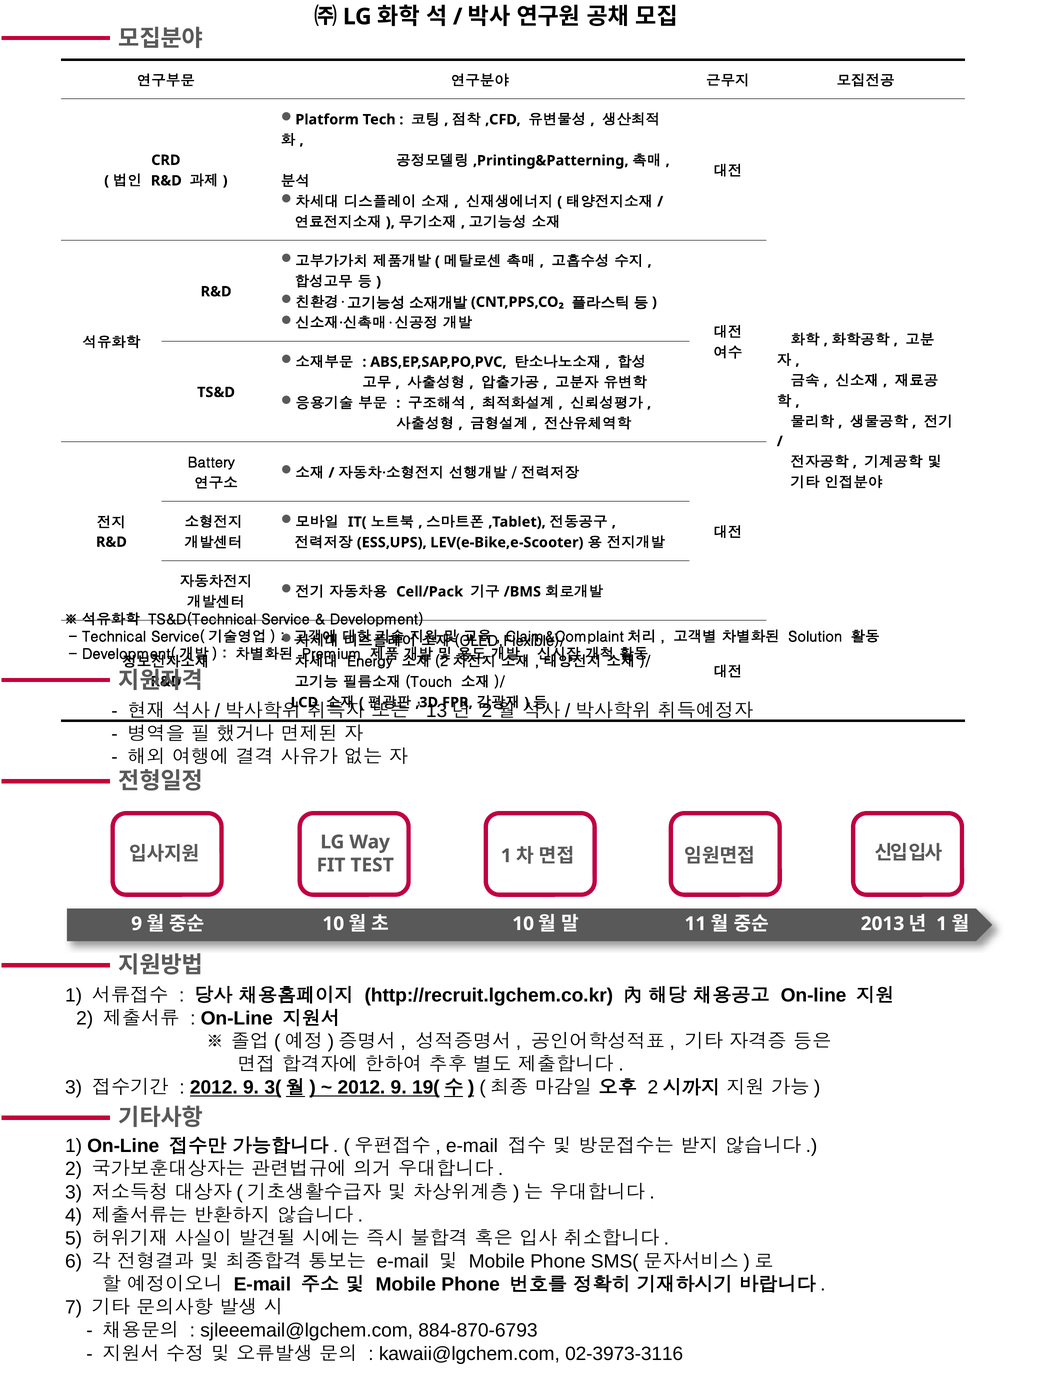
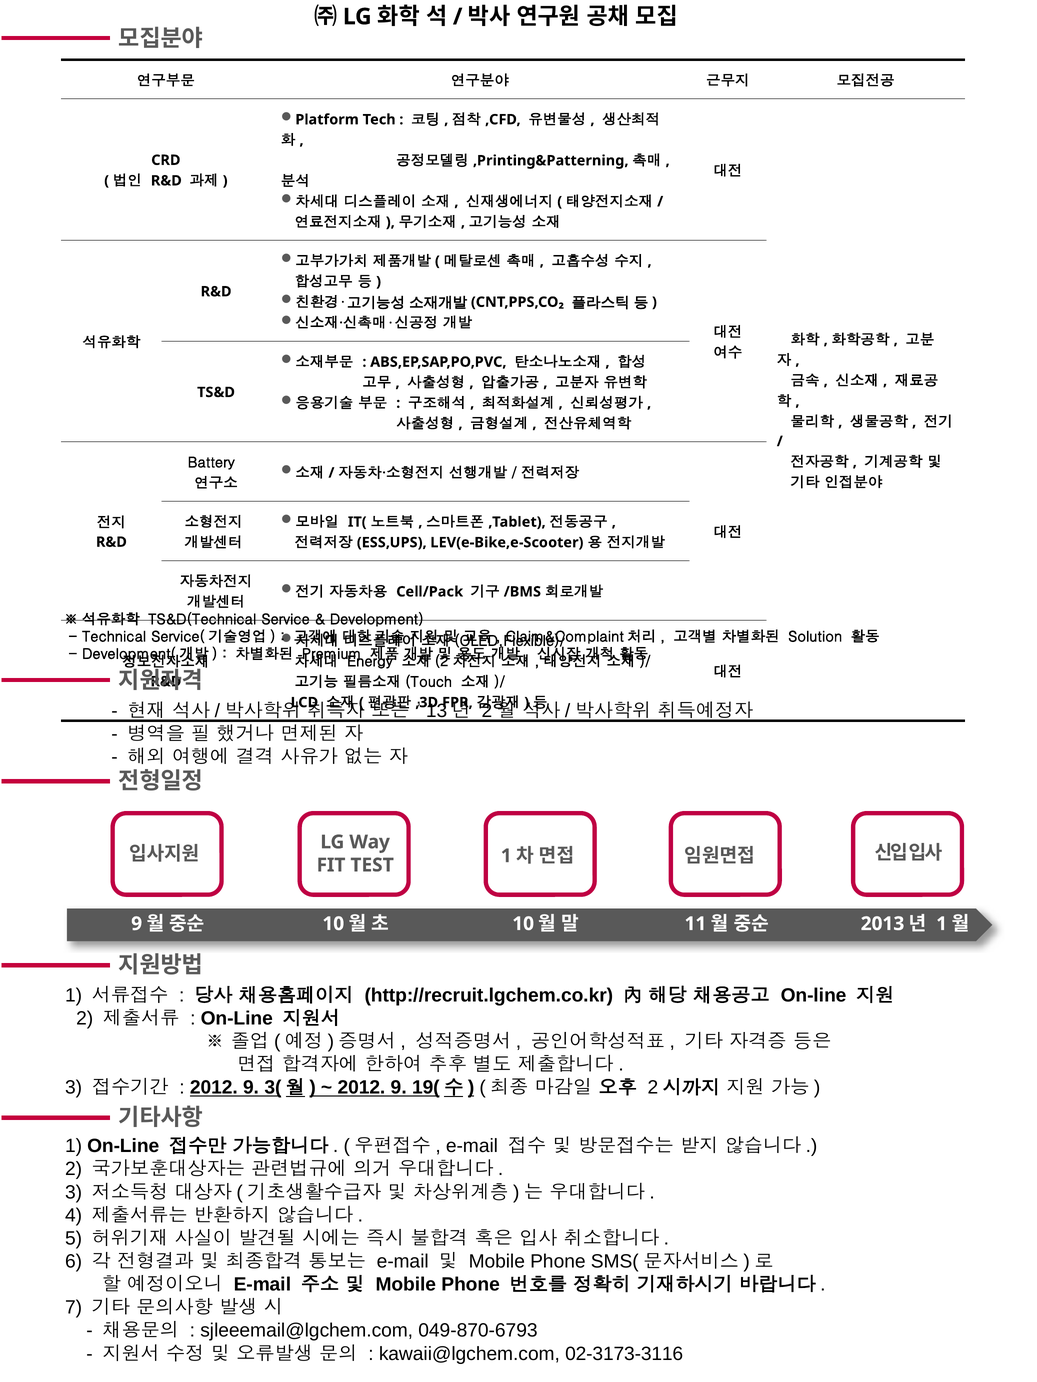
884-870-6793: 884-870-6793 -> 049-870-6793 (478, 1331)
02-3973-3116: 02-3973-3116 -> 02-3173-3116 (624, 1354)
